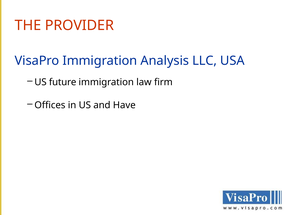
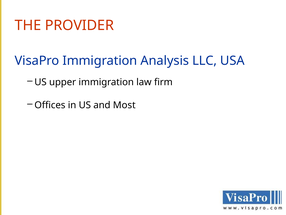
future: future -> upper (63, 82)
Have: Have -> Most (124, 105)
